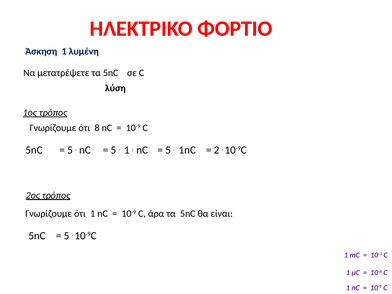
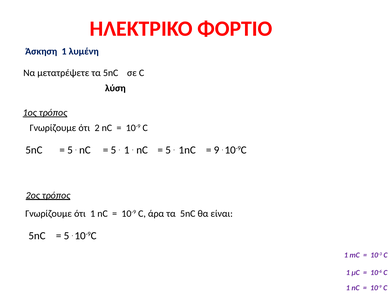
8: 8 -> 2 (97, 128)
2: 2 -> 9 (217, 150)
